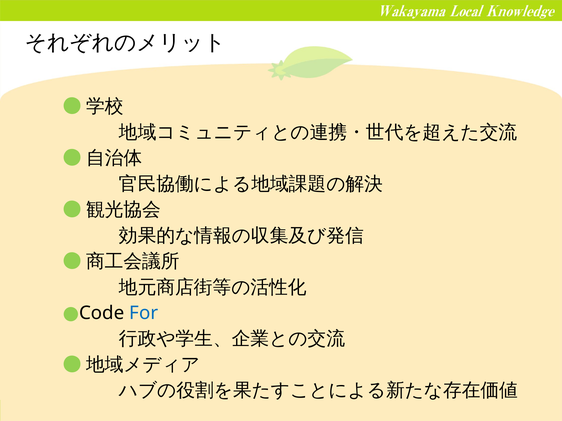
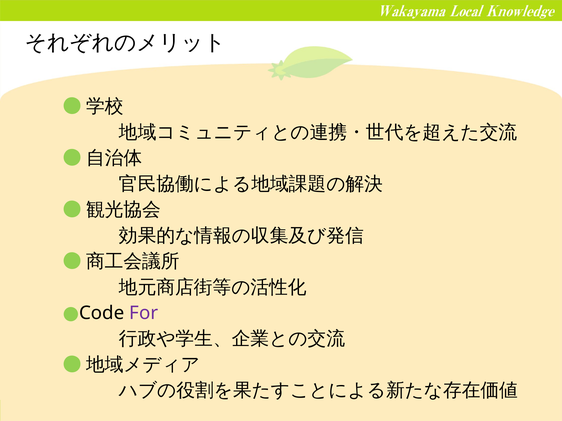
For colour: blue -> purple (144, 313)
